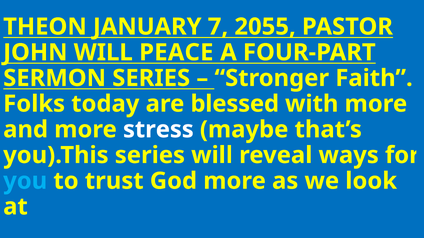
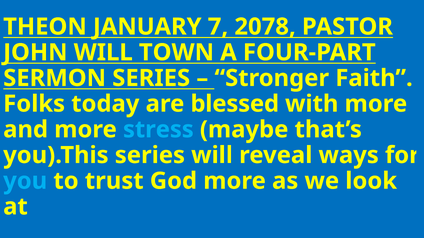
2055: 2055 -> 2078 (265, 27)
PEACE: PEACE -> TOWN (176, 53)
stress colour: white -> light blue (158, 130)
